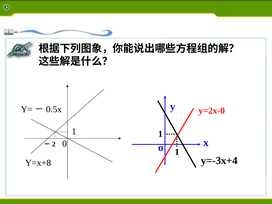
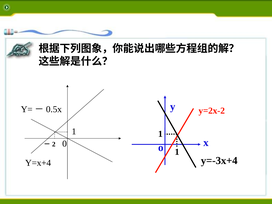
y=2x-0: y=2x-0 -> y=2x-2 (212, 111)
Y=x+8: Y=x+8 -> Y=x+4 (38, 163)
